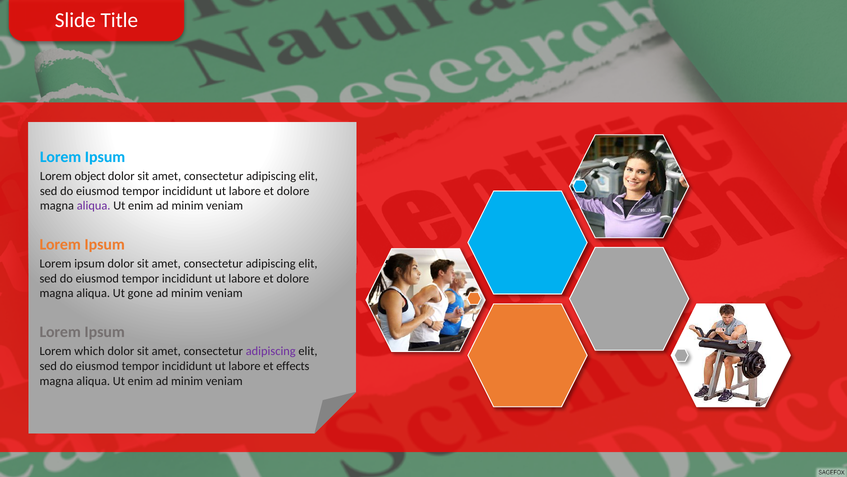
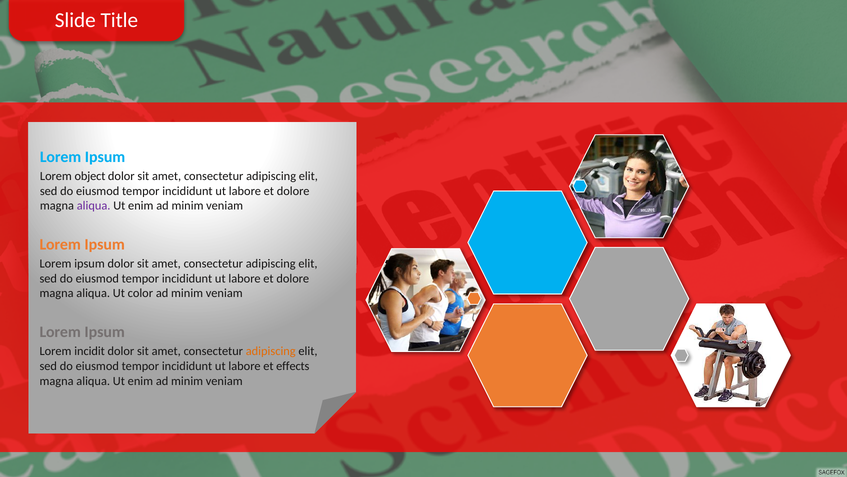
gone: gone -> color (140, 293)
which: which -> incidit (90, 351)
adipiscing colour: purple -> orange (271, 351)
